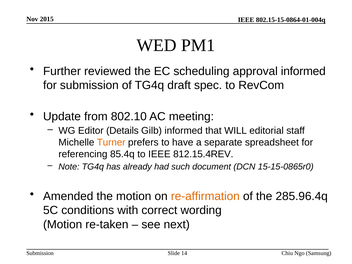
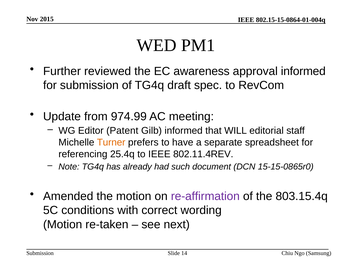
scheduling: scheduling -> awareness (202, 71)
802.10: 802.10 -> 974.99 (129, 116)
Details: Details -> Patent (122, 131)
85.4q: 85.4q -> 25.4q (122, 154)
812.15.4REV: 812.15.4REV -> 802.11.4REV (203, 154)
re-affirmation colour: orange -> purple (205, 196)
285.96.4q: 285.96.4q -> 803.15.4q (302, 196)
